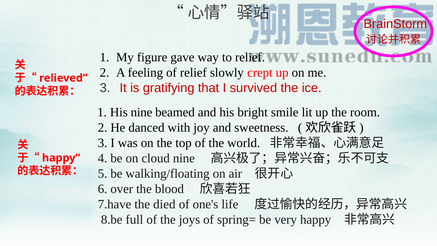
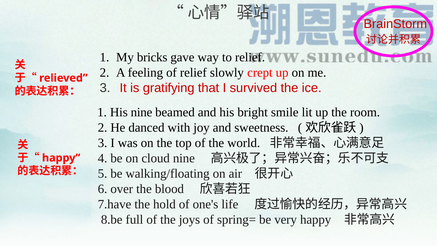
figure: figure -> bricks (152, 57)
died: died -> hold (164, 204)
